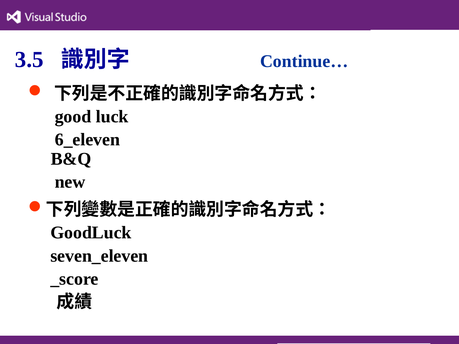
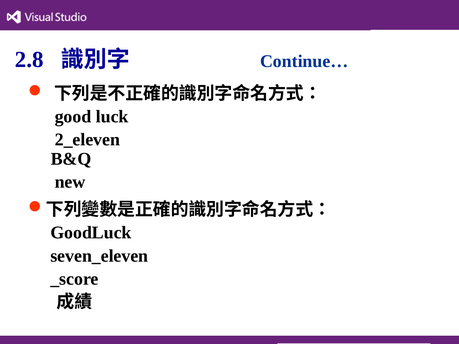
3.5: 3.5 -> 2.8 (29, 60)
6_eleven: 6_eleven -> 2_eleven (87, 140)
